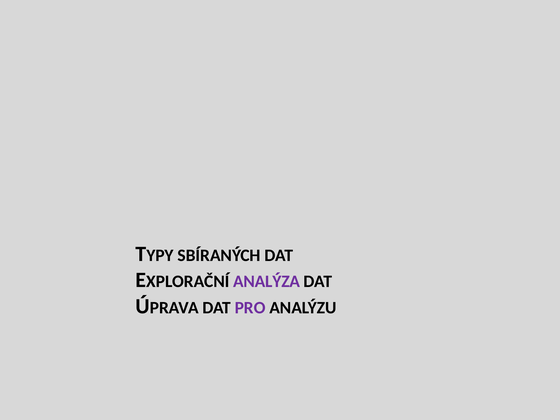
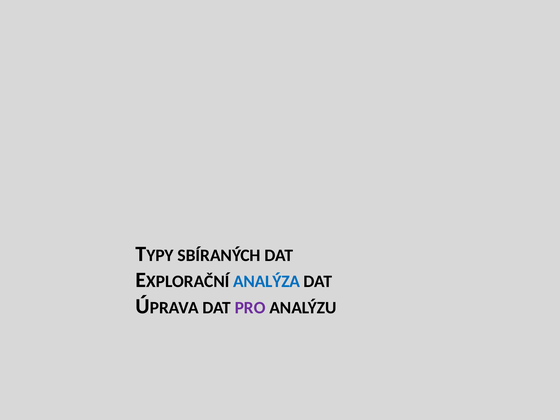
ANALÝZA colour: purple -> blue (267, 281)
